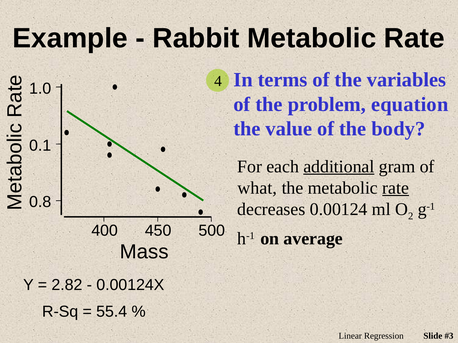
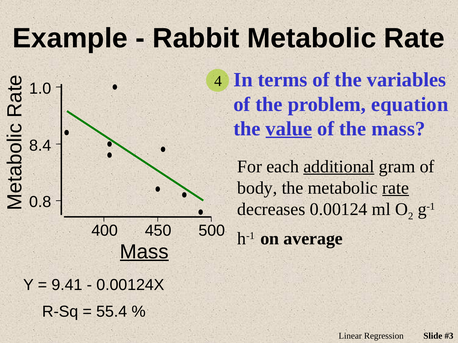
value underline: none -> present (289, 129)
the body: body -> mass (398, 129)
0.1: 0.1 -> 8.4 (40, 146)
what: what -> body (257, 188)
Mass underline: none -> present (144, 252)
2.82: 2.82 -> 9.41 (67, 285)
